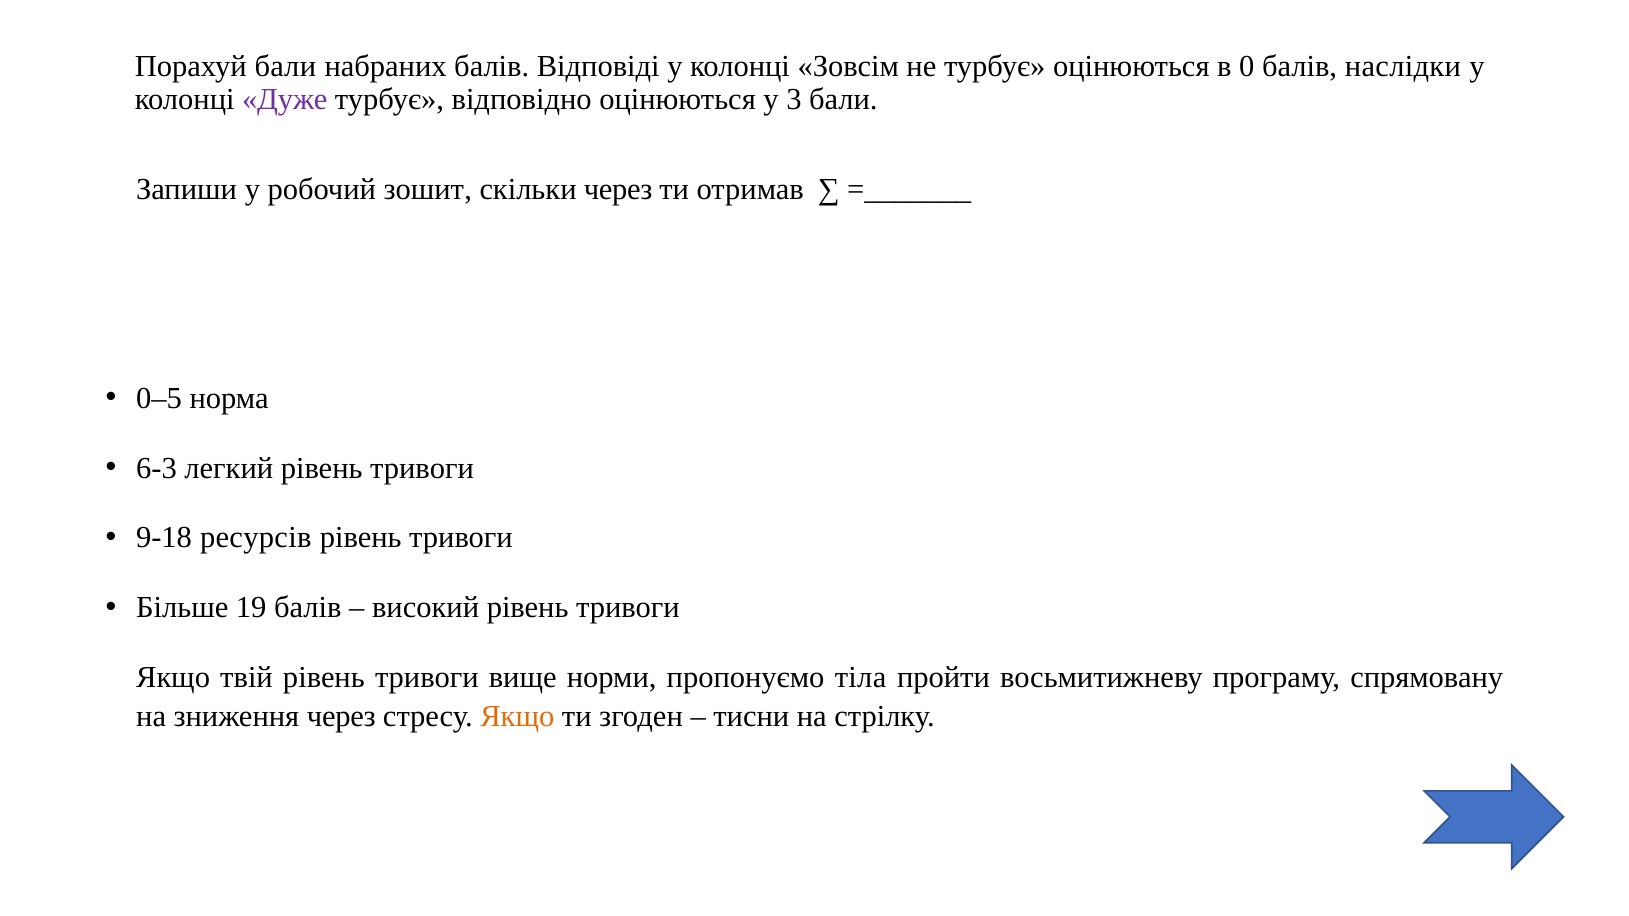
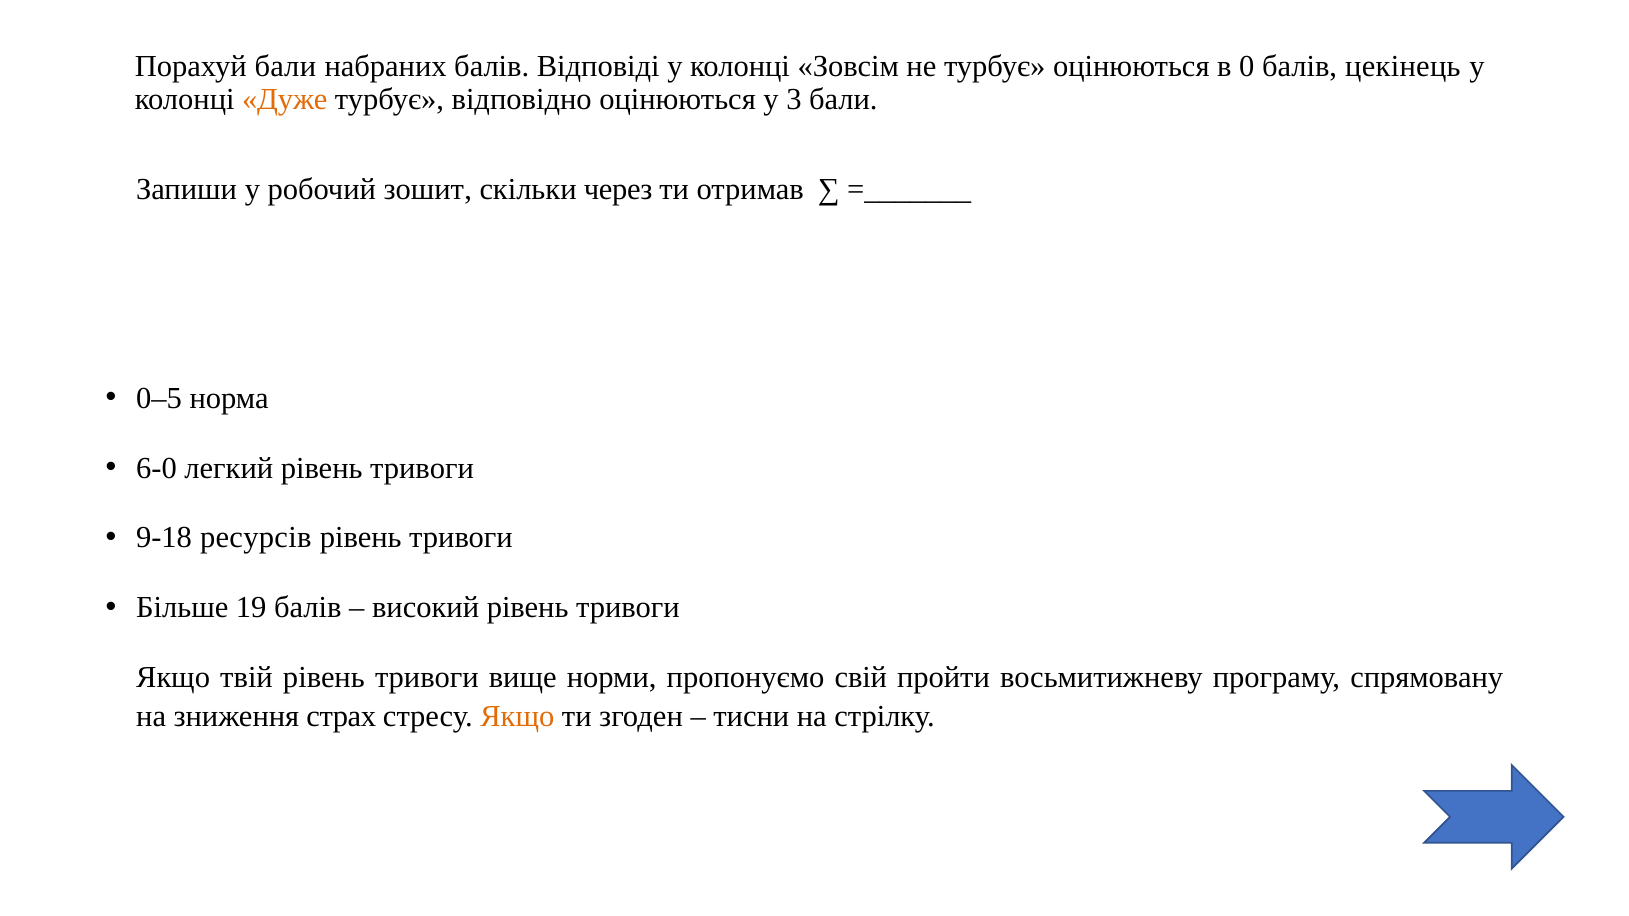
наслідки: наслідки -> цекінець (1403, 66)
Дуже colour: purple -> orange (285, 99)
6-3: 6-3 -> 6-0 (157, 468)
тіла: тіла -> свій (861, 678)
зниження через: через -> страх (341, 717)
